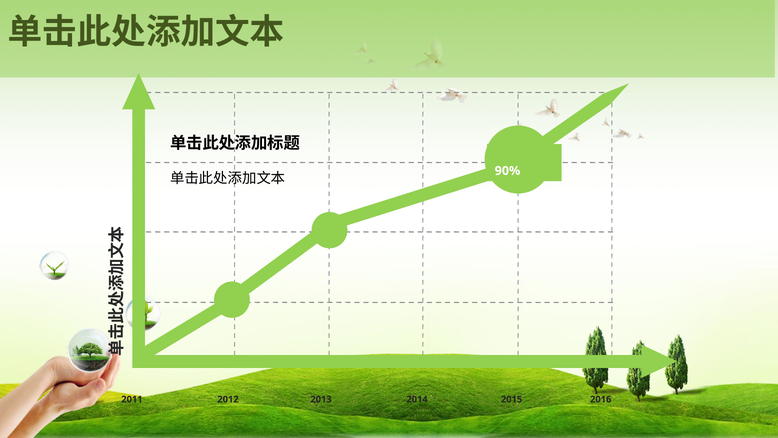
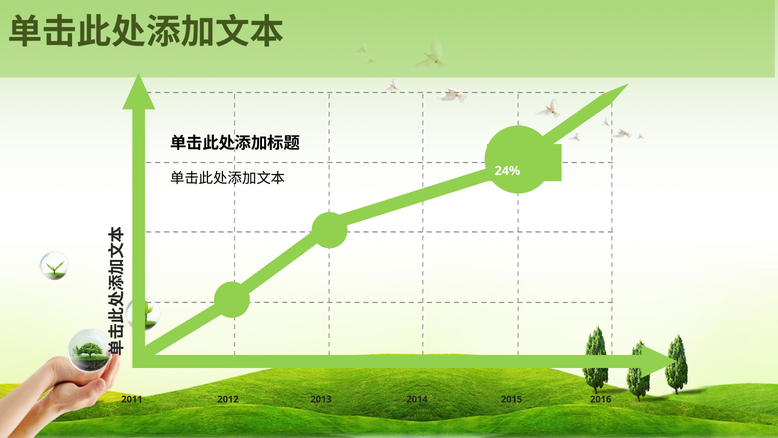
90%: 90% -> 24% (507, 171)
